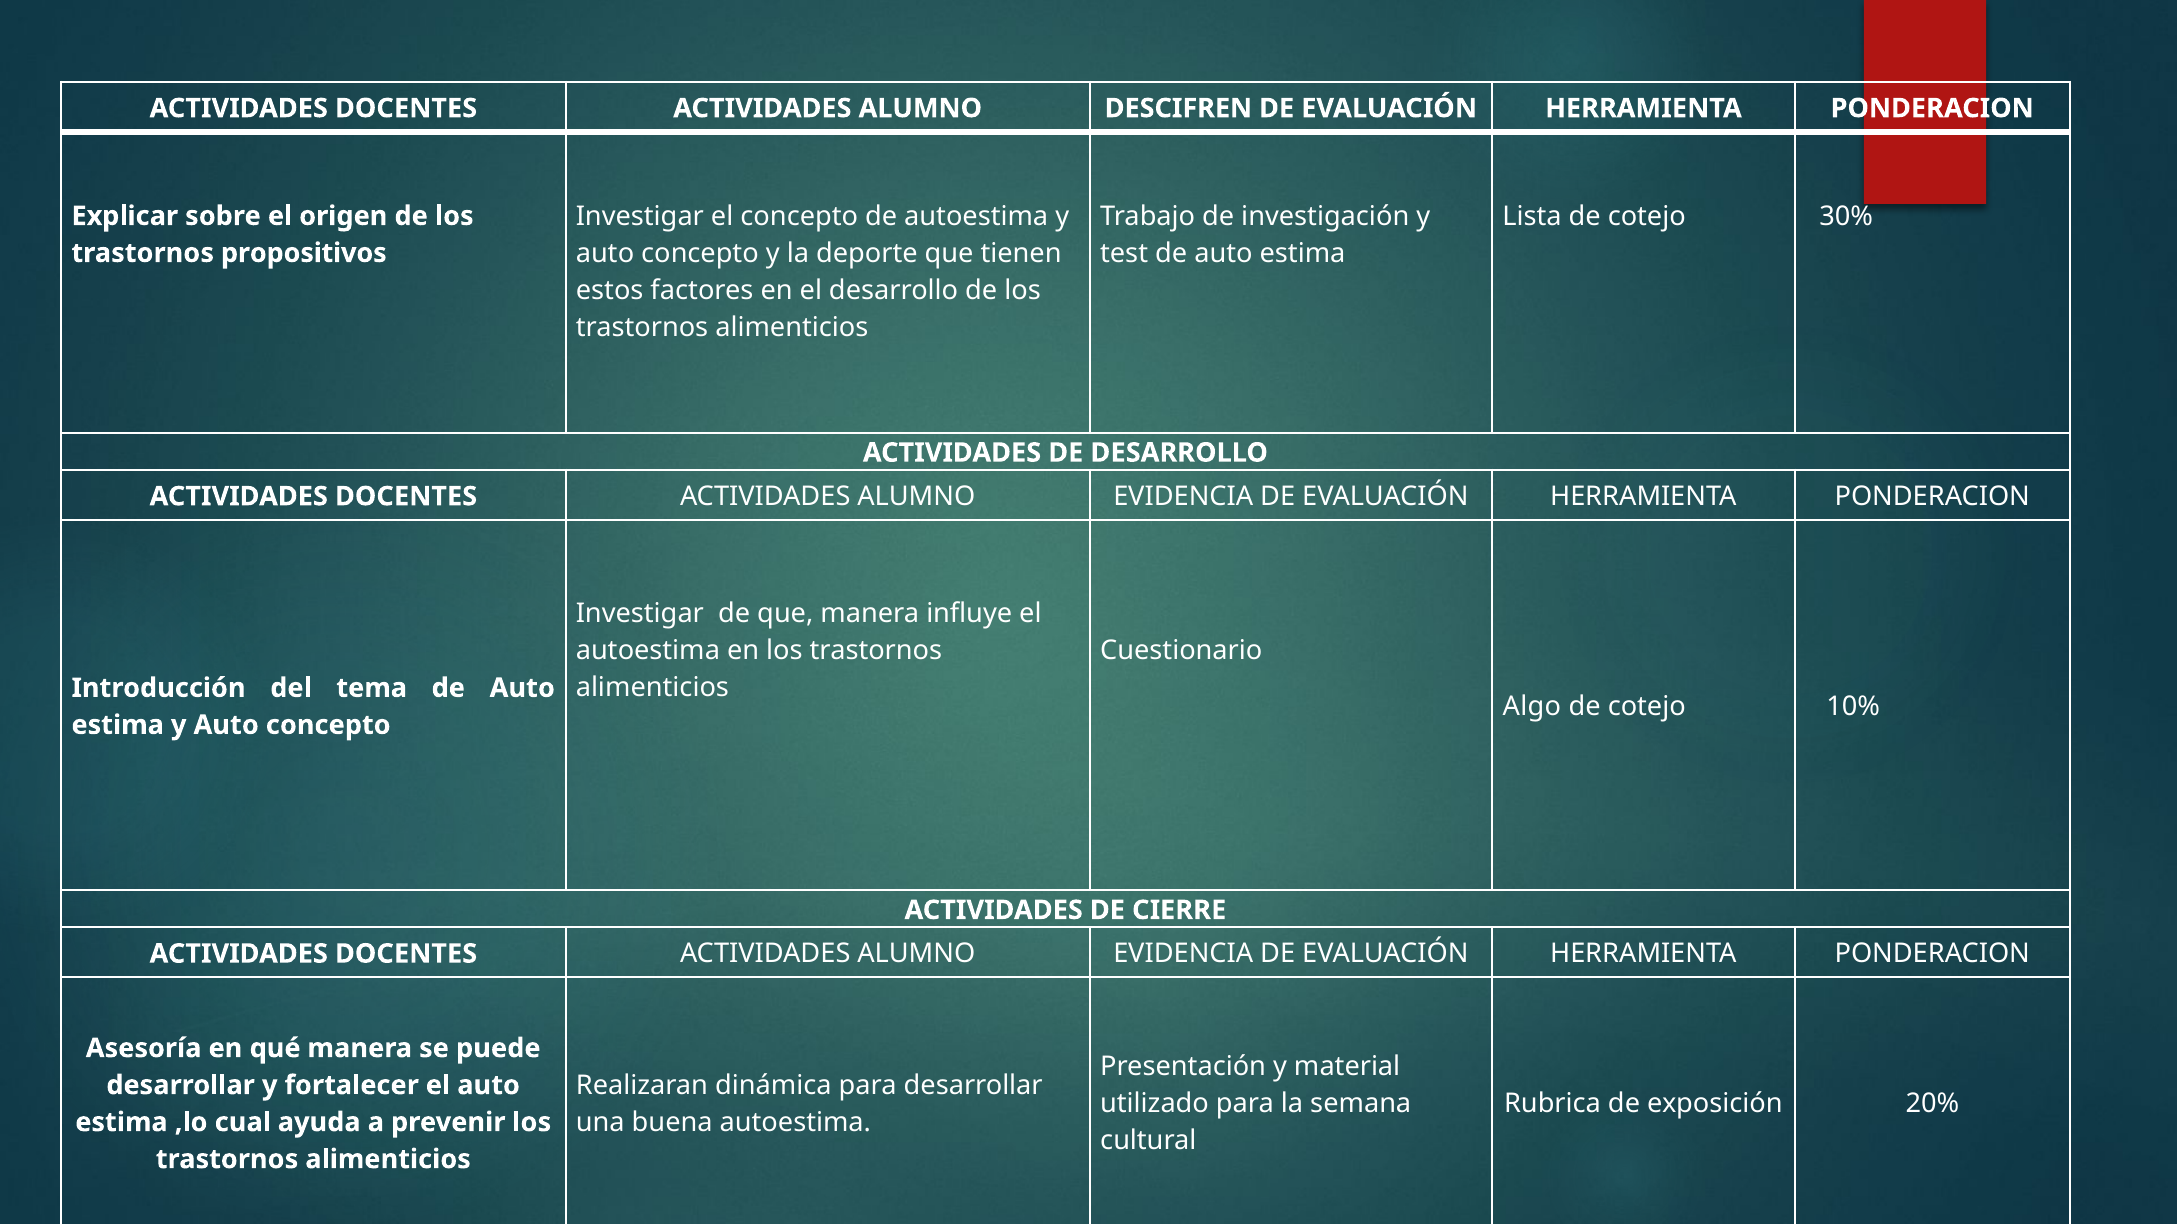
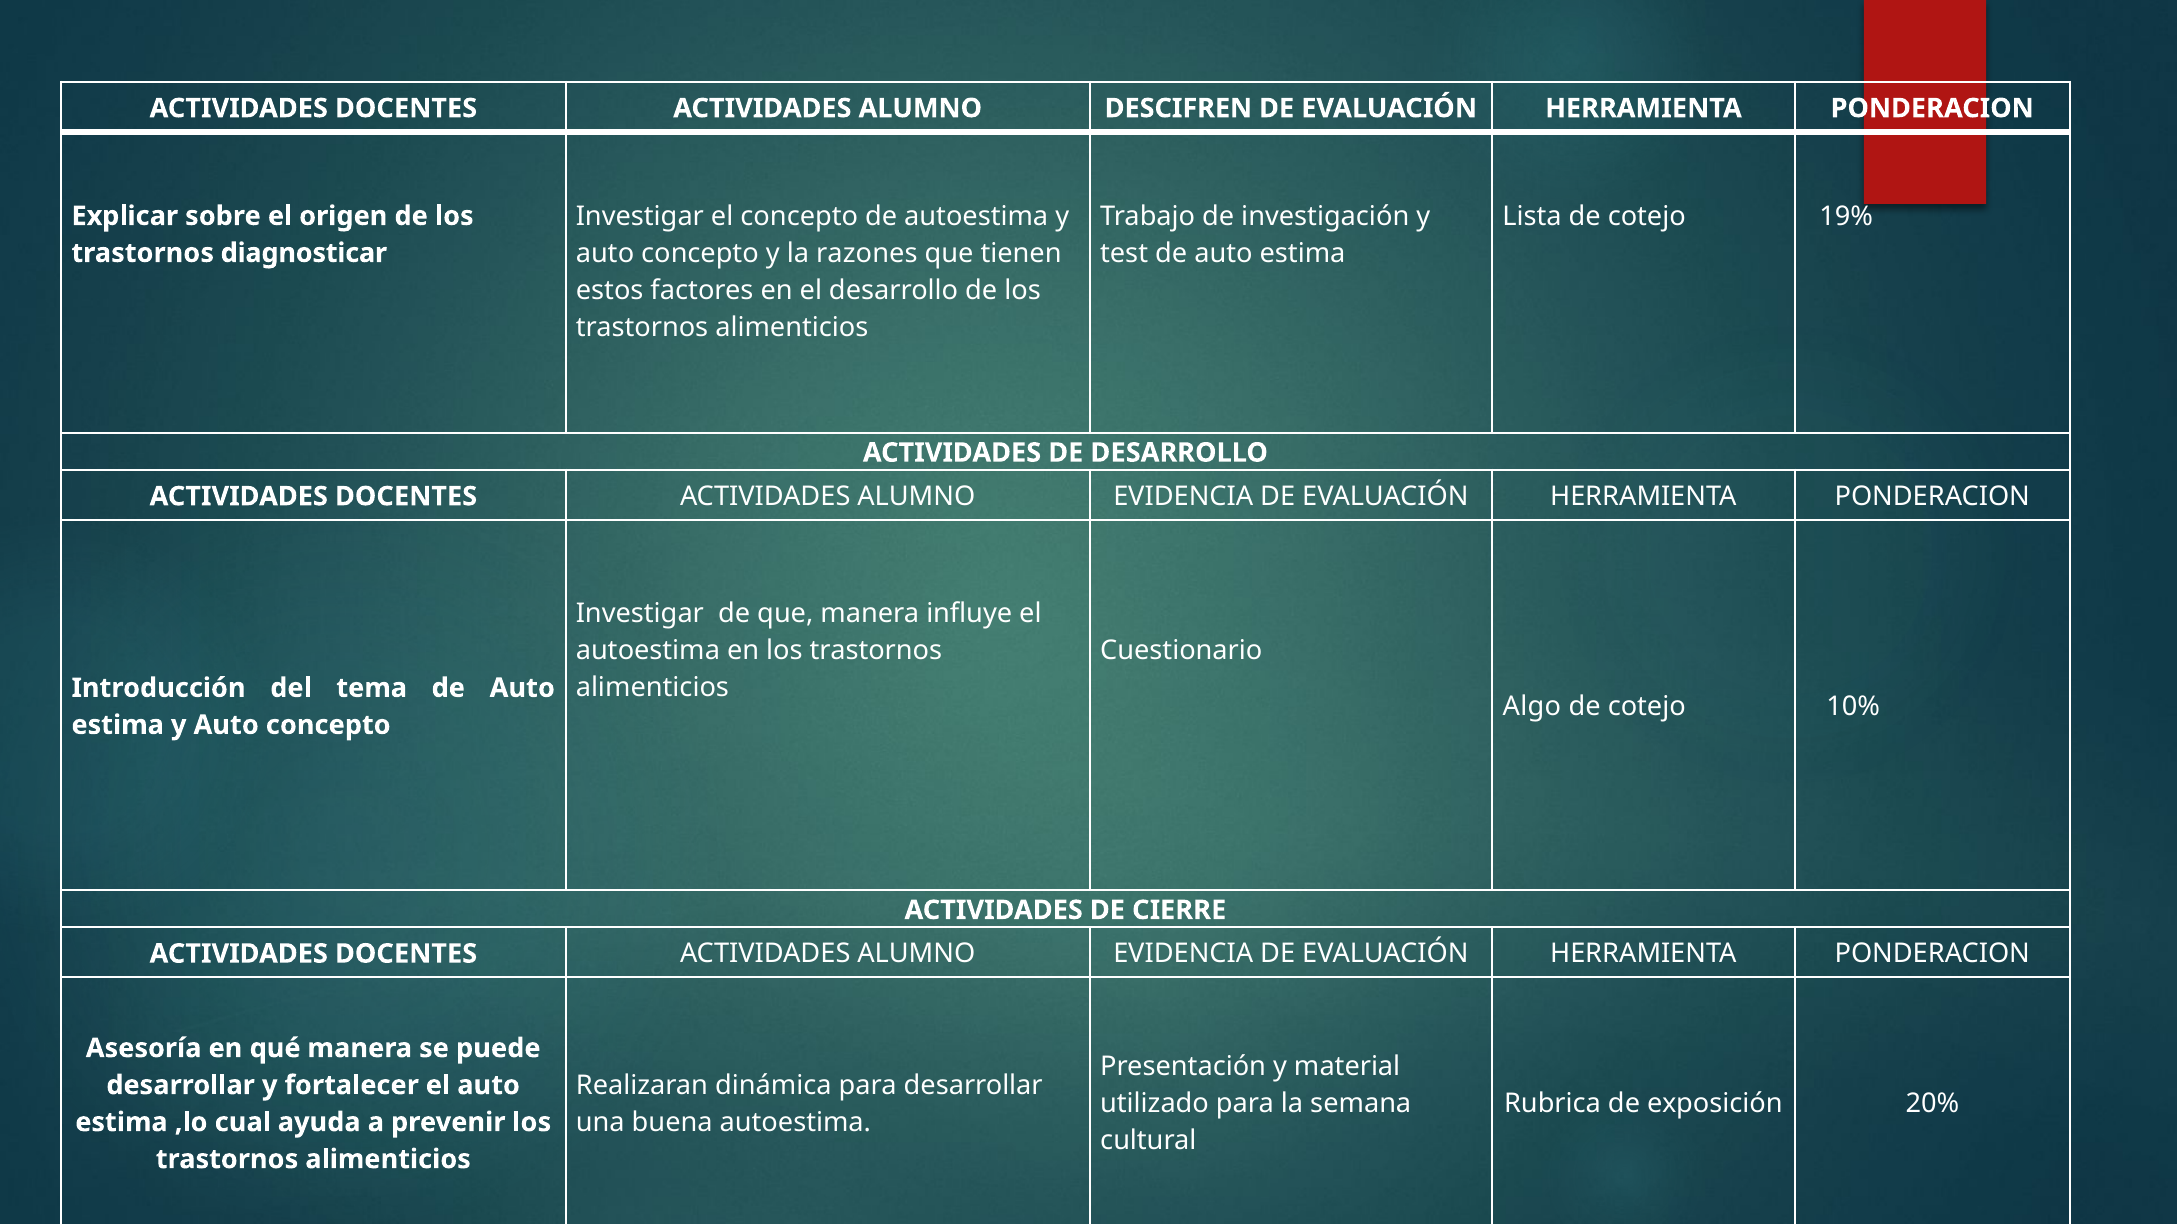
30%: 30% -> 19% (1846, 216)
deporte: deporte -> razones (867, 253)
propositivos: propositivos -> diagnosticar (304, 253)
